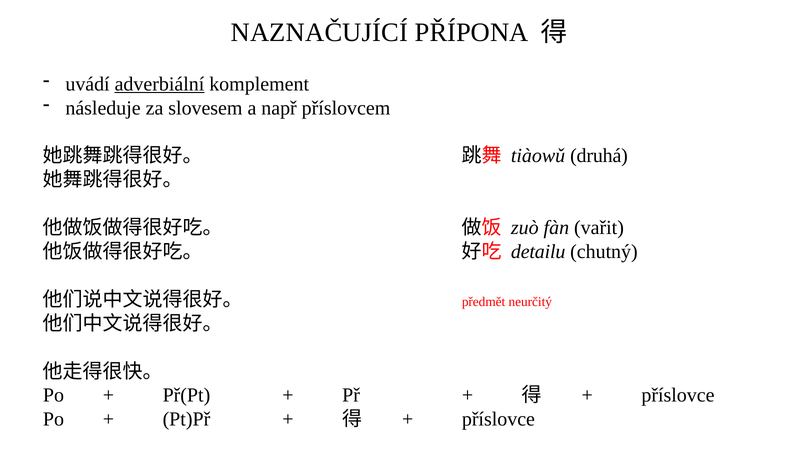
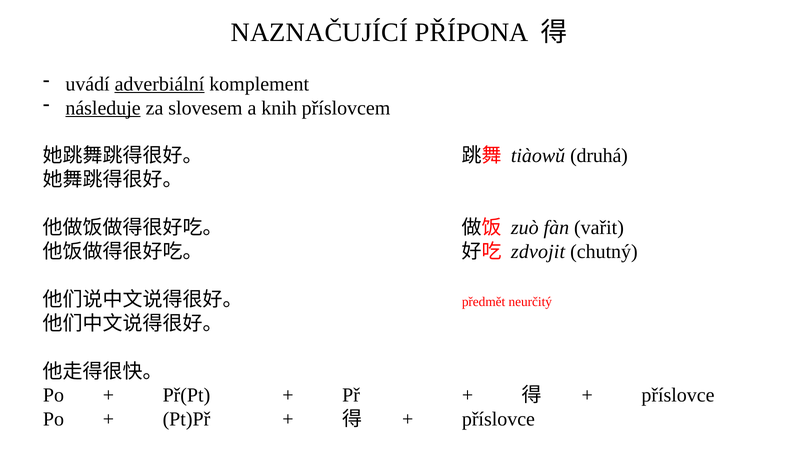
následuje underline: none -> present (103, 108)
např: např -> knih (279, 108)
detailu: detailu -> zdvojit (538, 252)
